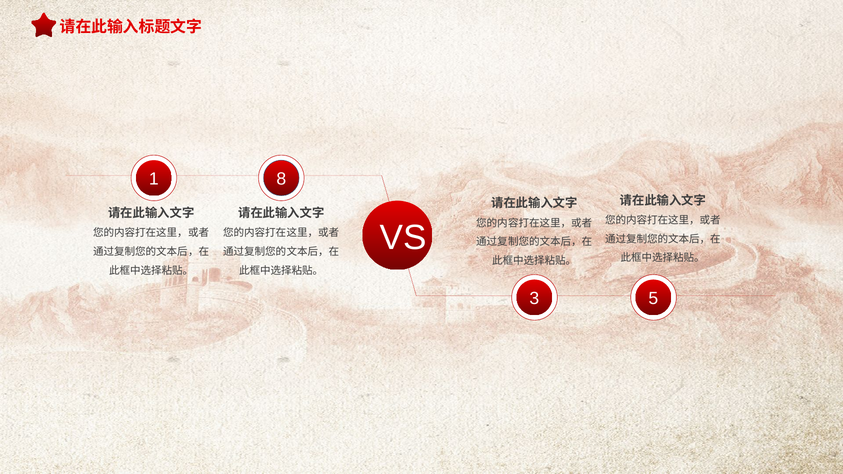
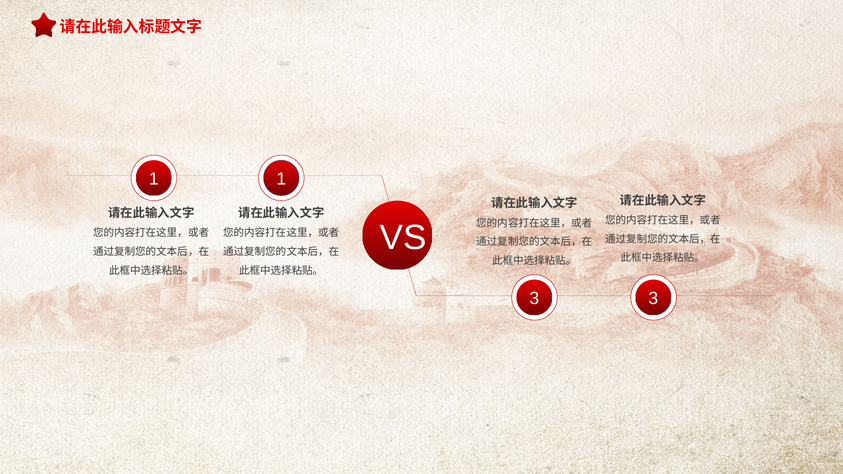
1 8: 8 -> 1 (281, 179)
3 5: 5 -> 3 (653, 299)
